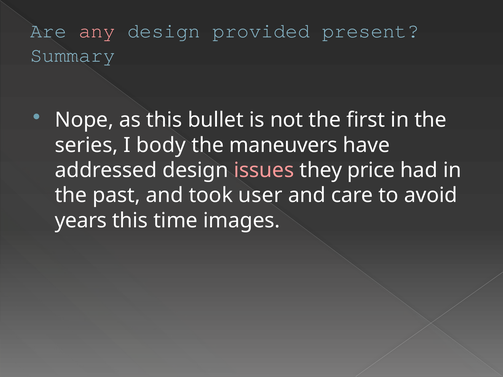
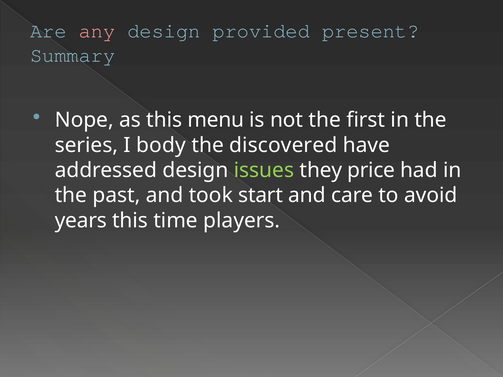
bullet: bullet -> menu (216, 120)
maneuvers: maneuvers -> discovered (283, 145)
issues colour: pink -> light green (264, 170)
user: user -> start (261, 196)
images: images -> players (242, 221)
